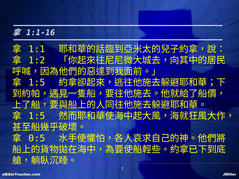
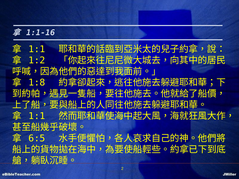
1:5: 1:5 -> 1:8 (37, 83)
1:5: 1:5 -> 1:1 (37, 116)
0:5: 0:5 -> 6:5 (37, 138)
